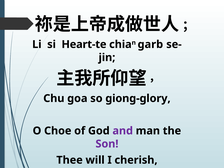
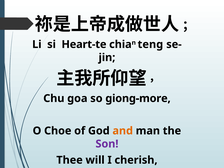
garb: garb -> teng (150, 44)
giong-glory: giong-glory -> giong-more (138, 98)
and colour: purple -> orange (123, 131)
